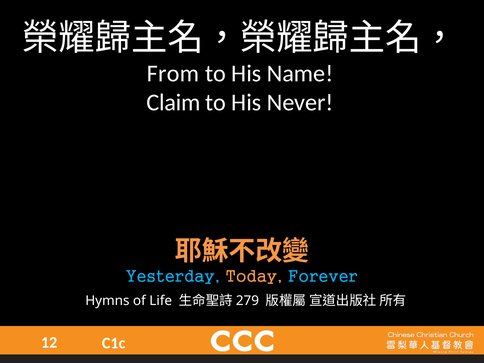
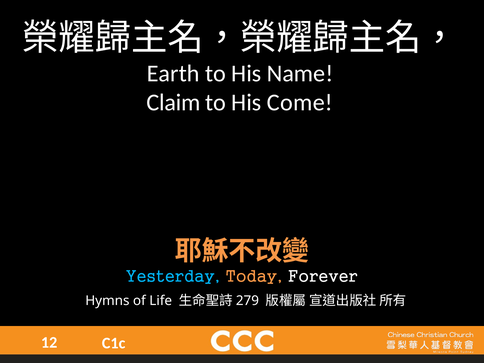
From: From -> Earth (173, 73)
Never: Never -> Come (300, 103)
Forever colour: light blue -> white (323, 276)
